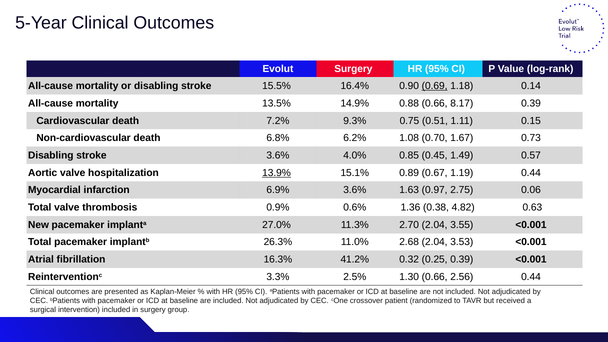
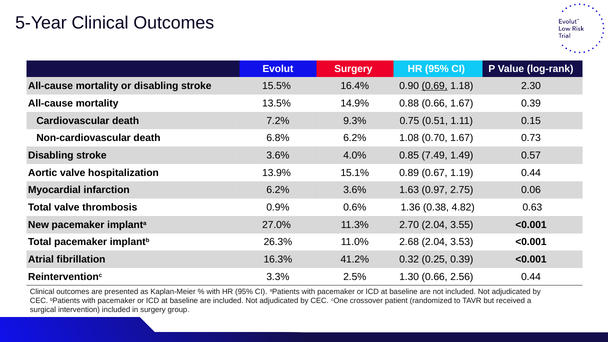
0.14: 0.14 -> 2.30 (531, 86)
0.66 8.17: 8.17 -> 1.67 (462, 103)
0.45: 0.45 -> 7.49 (435, 155)
13.9% underline: present -> none (277, 173)
infarction 6.9%: 6.9% -> 6.2% (278, 190)
